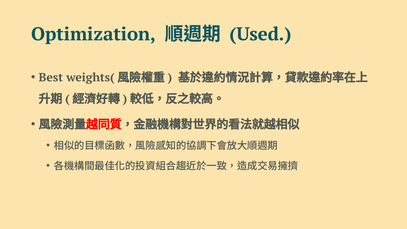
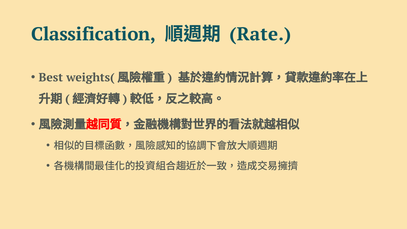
Optimization: Optimization -> Classification (93, 34)
Used: Used -> Rate (260, 34)
